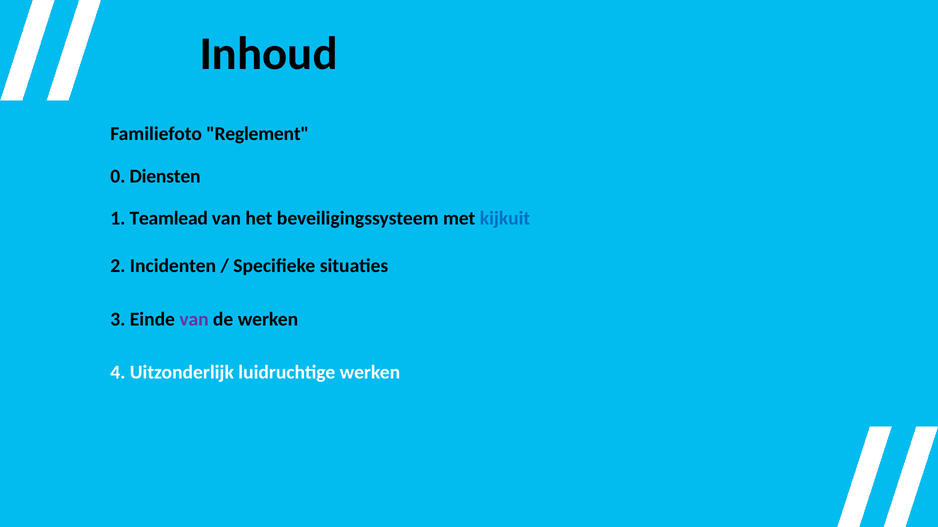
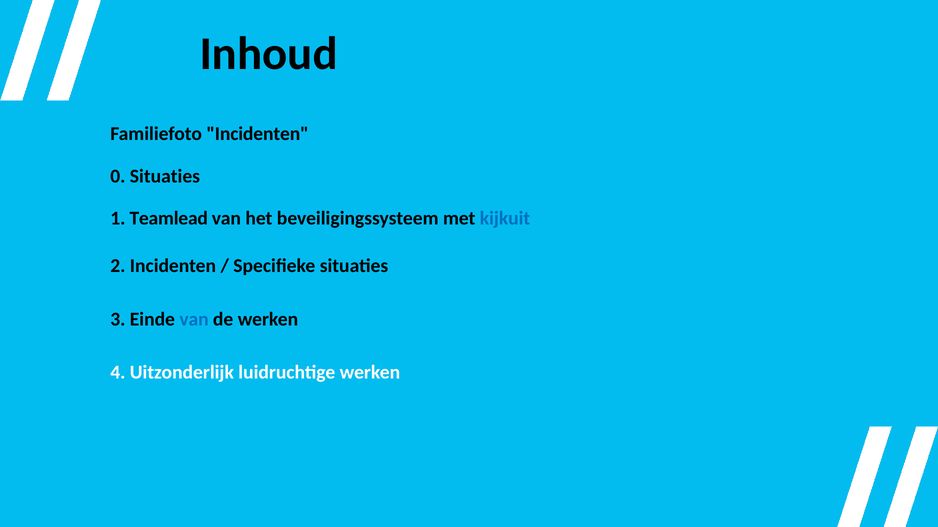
Familiefoto Reglement: Reglement -> Incidenten (258, 134)
0 Diensten: Diensten -> Situaties (165, 176)
van colour: purple -> blue (194, 320)
